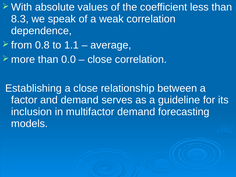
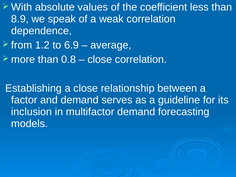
8.3: 8.3 -> 8.9 (20, 19)
0.8: 0.8 -> 1.2 (42, 45)
1.1: 1.1 -> 6.9 (71, 45)
0.0: 0.0 -> 0.8 (69, 59)
